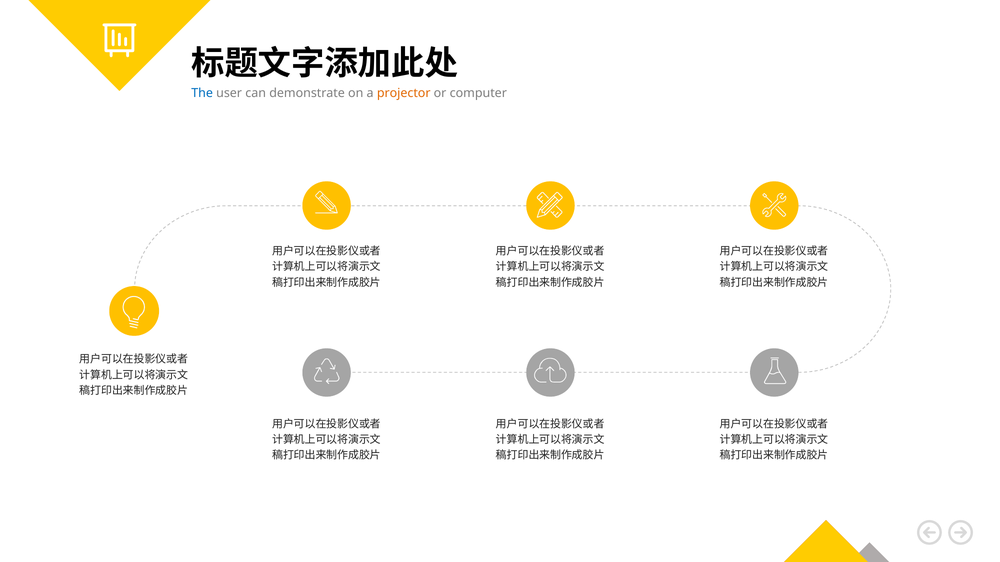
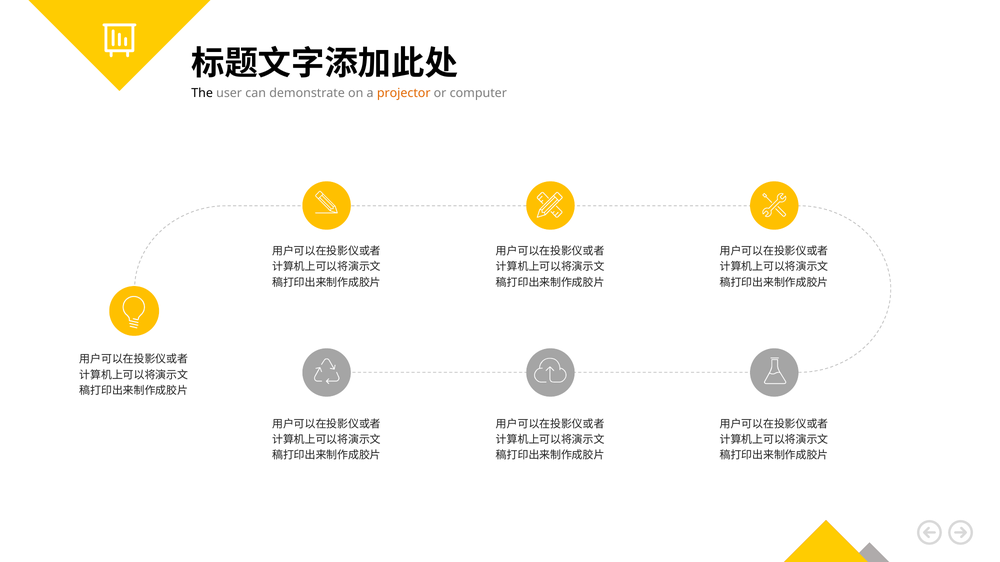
The colour: blue -> black (202, 93)
